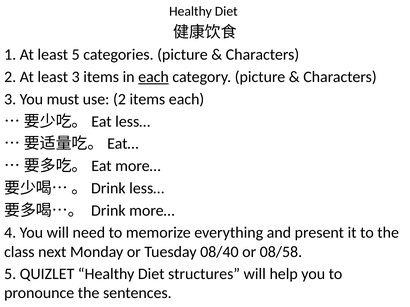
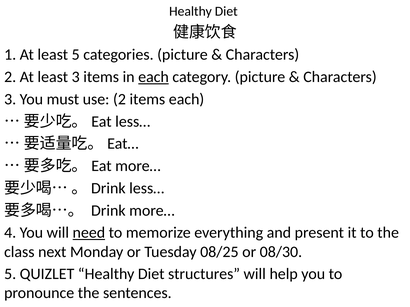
need underline: none -> present (89, 233)
08/40: 08/40 -> 08/25 (219, 252)
08/58: 08/58 -> 08/30 (281, 252)
